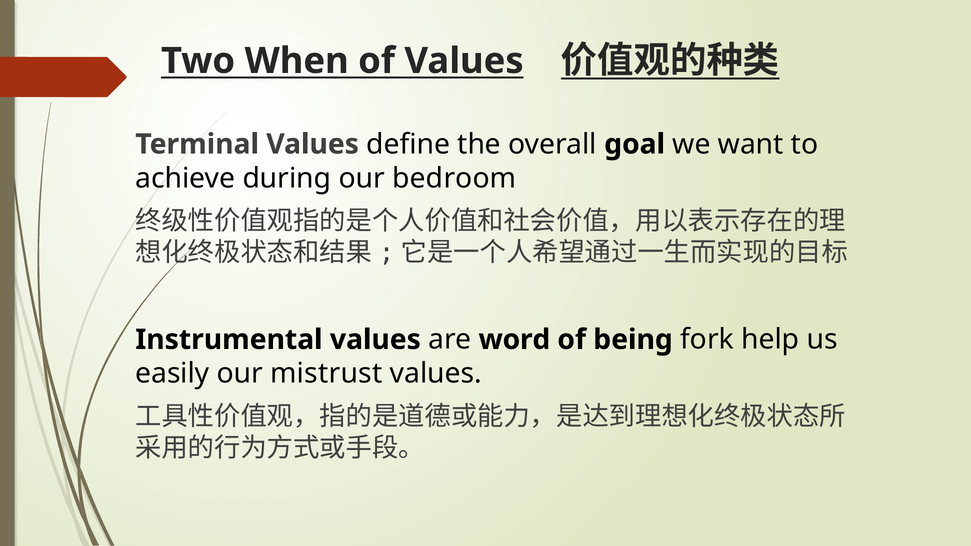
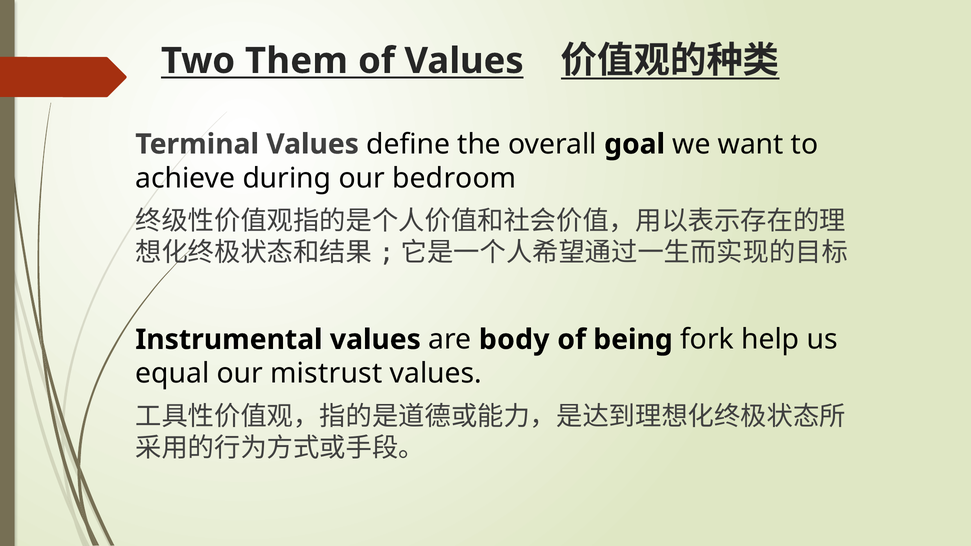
When: When -> Them (296, 61)
word: word -> body (514, 340)
easily: easily -> equal (172, 374)
